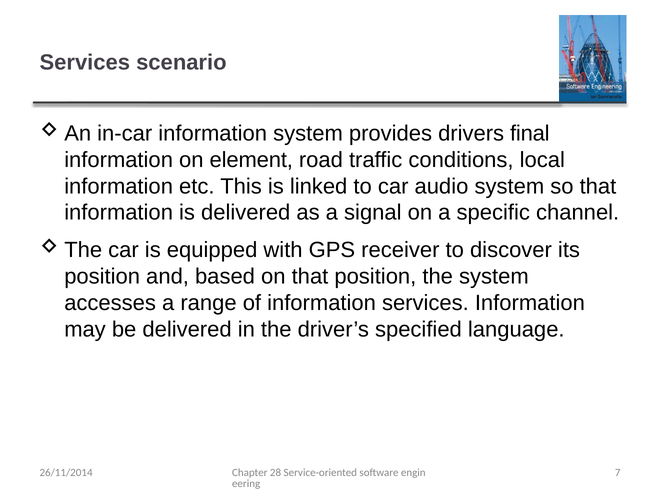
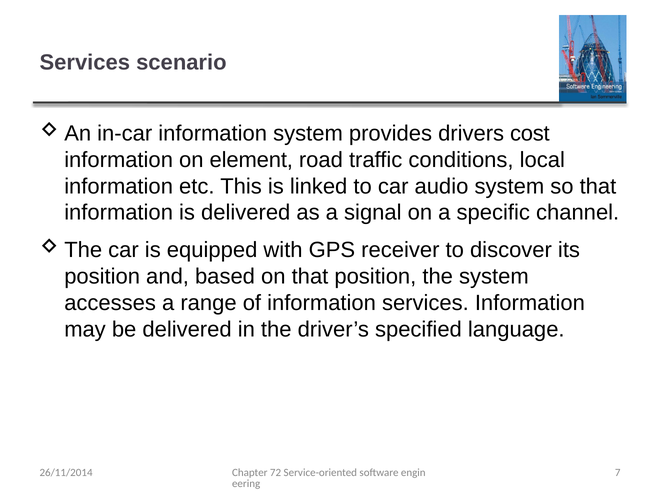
final: final -> cost (530, 133)
28: 28 -> 72 (276, 473)
